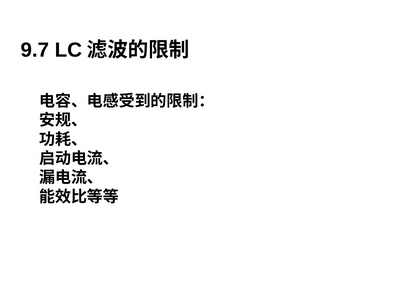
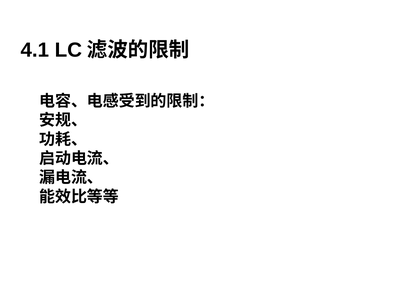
9.7: 9.7 -> 4.1 (35, 50)
